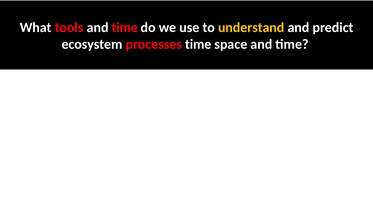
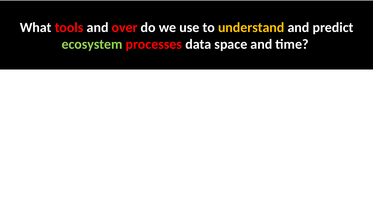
tools and time: time -> over (125, 28)
ecosystem colour: white -> light green (92, 44)
processes time: time -> data (198, 44)
